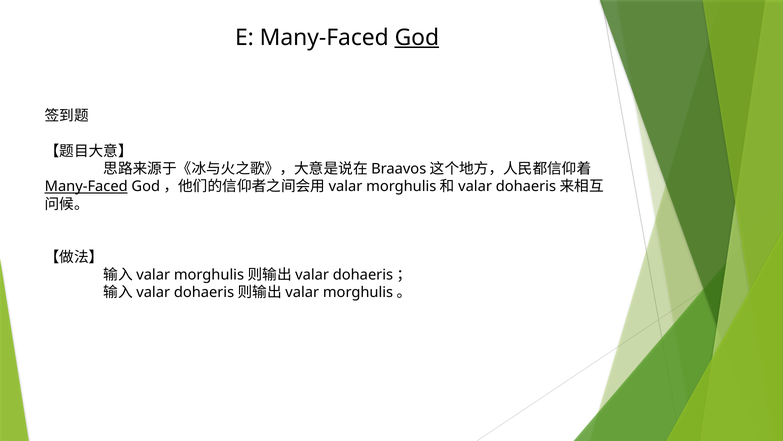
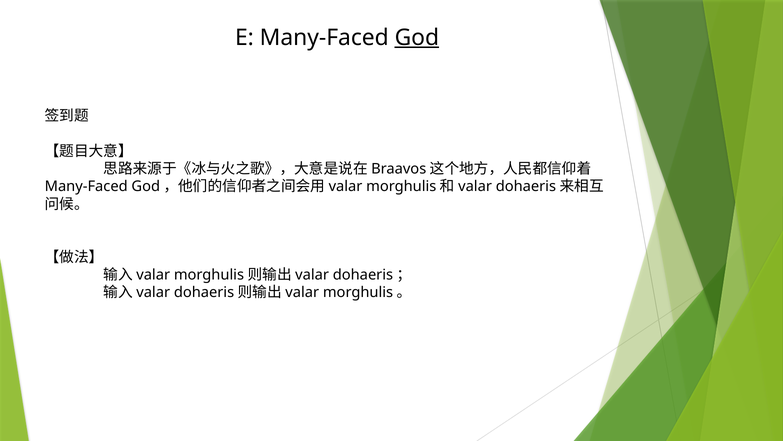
Many-Faced underline: present -> none (86, 186)
